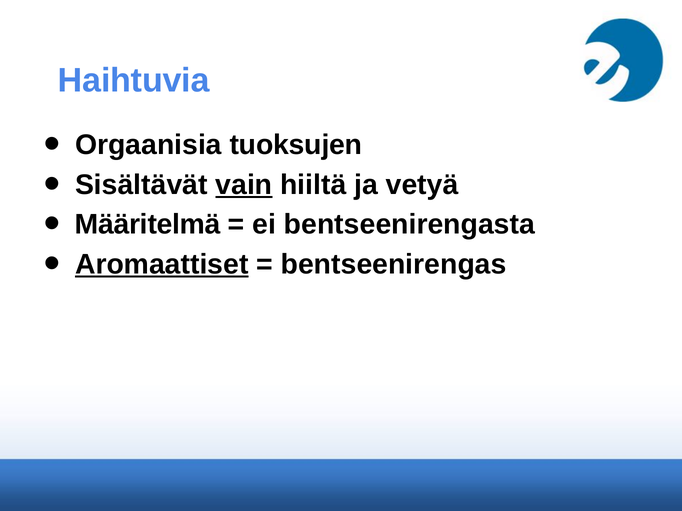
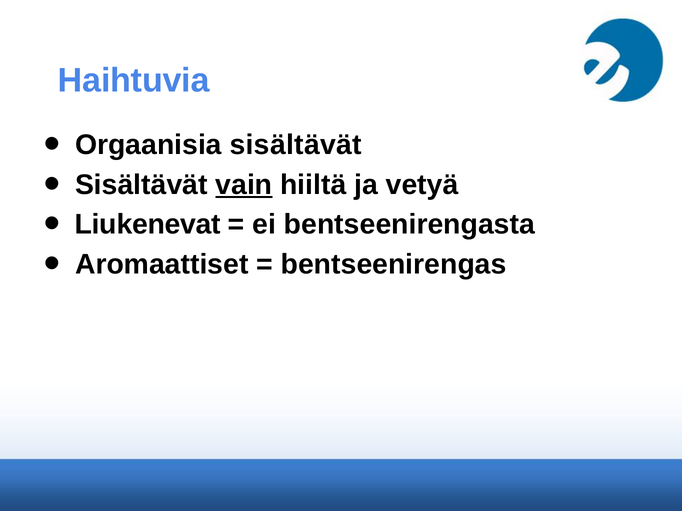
Orgaanisia tuoksujen: tuoksujen -> sisältävät (296, 145)
Määritelmä: Määritelmä -> Liukenevat (148, 225)
Aromaattiset underline: present -> none (162, 265)
